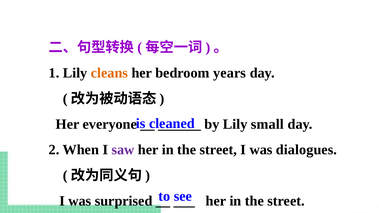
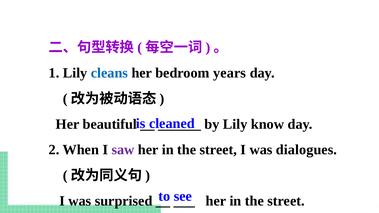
cleans colour: orange -> blue (109, 73)
everyone: everyone -> beautiful (110, 124)
small: small -> know (268, 124)
